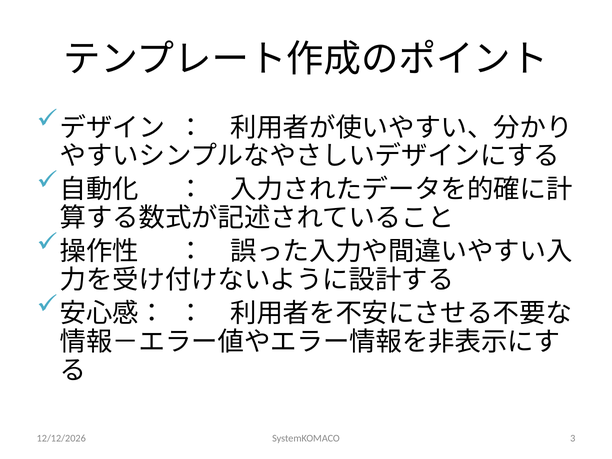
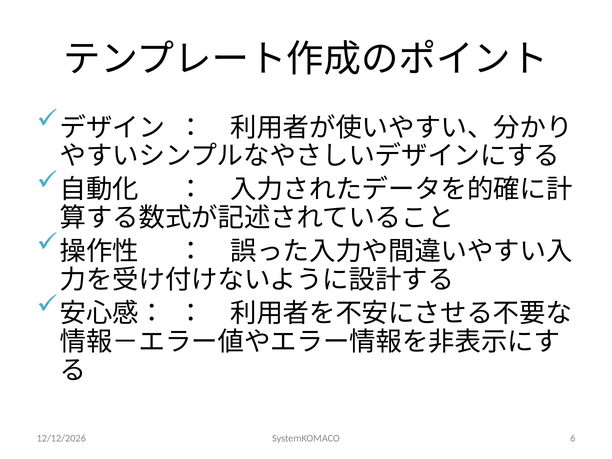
3: 3 -> 6 (573, 438)
